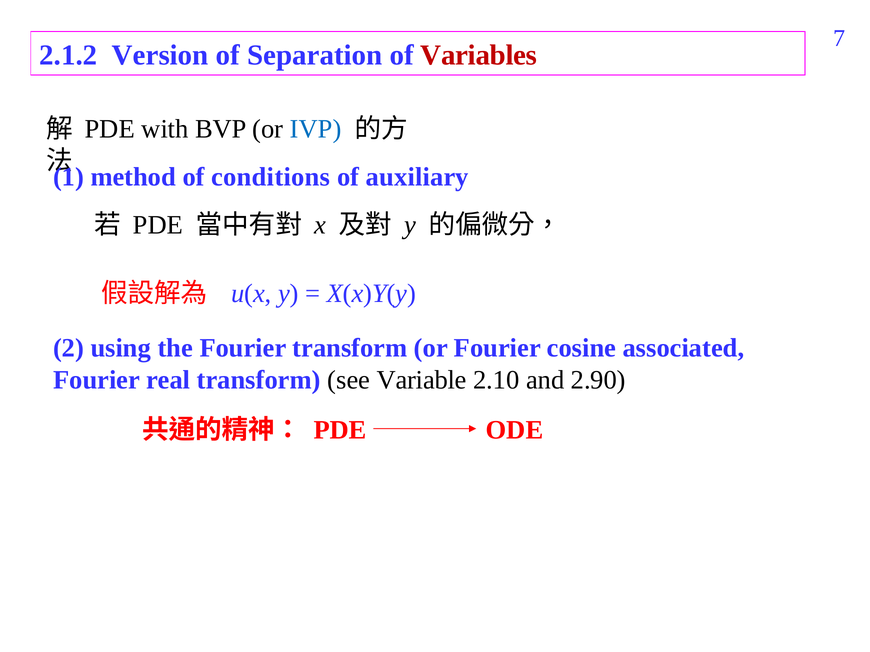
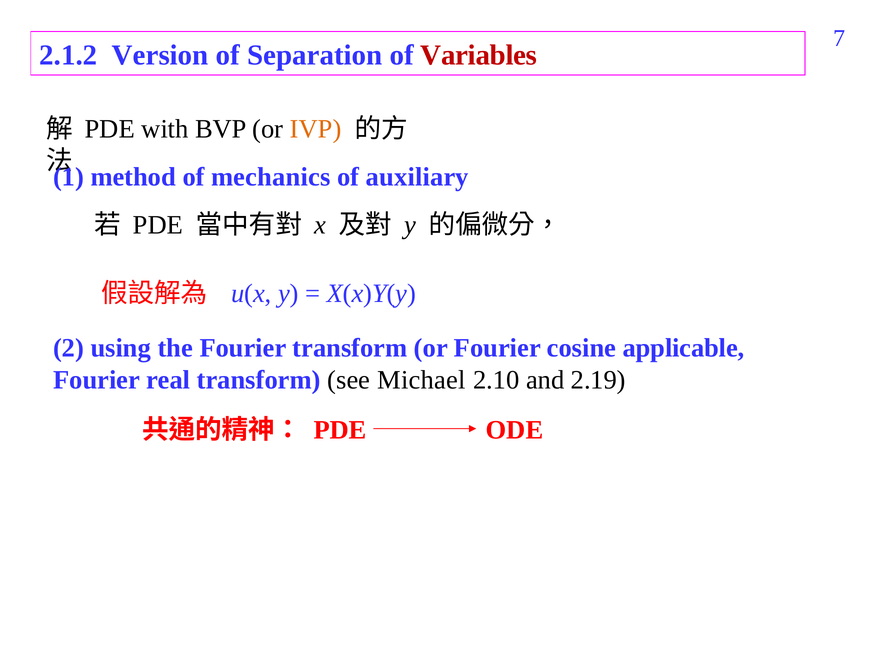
IVP colour: blue -> orange (316, 129)
conditions: conditions -> mechanics (271, 177)
associated: associated -> applicable (684, 348)
Variable: Variable -> Michael (421, 380)
2.90: 2.90 -> 2.19 (598, 380)
